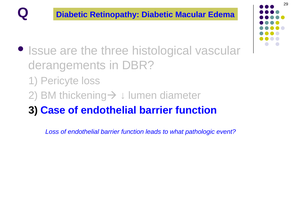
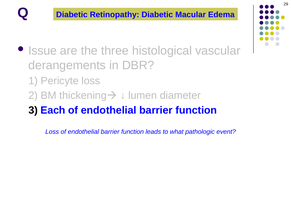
Case: Case -> Each (53, 110)
